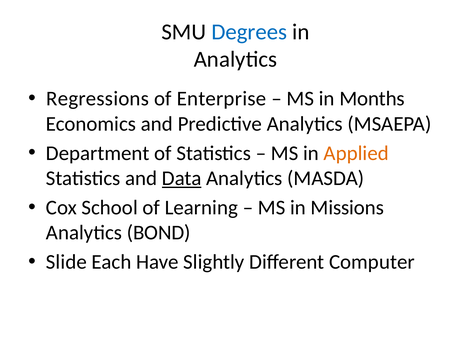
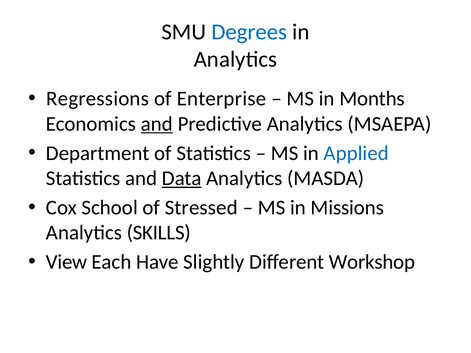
and underline: none -> present (157, 124)
Applied colour: orange -> blue (356, 153)
Learning: Learning -> Stressed (201, 208)
BOND: BOND -> SKILLS (159, 233)
Slide: Slide -> View (67, 262)
Computer: Computer -> Workshop (372, 262)
